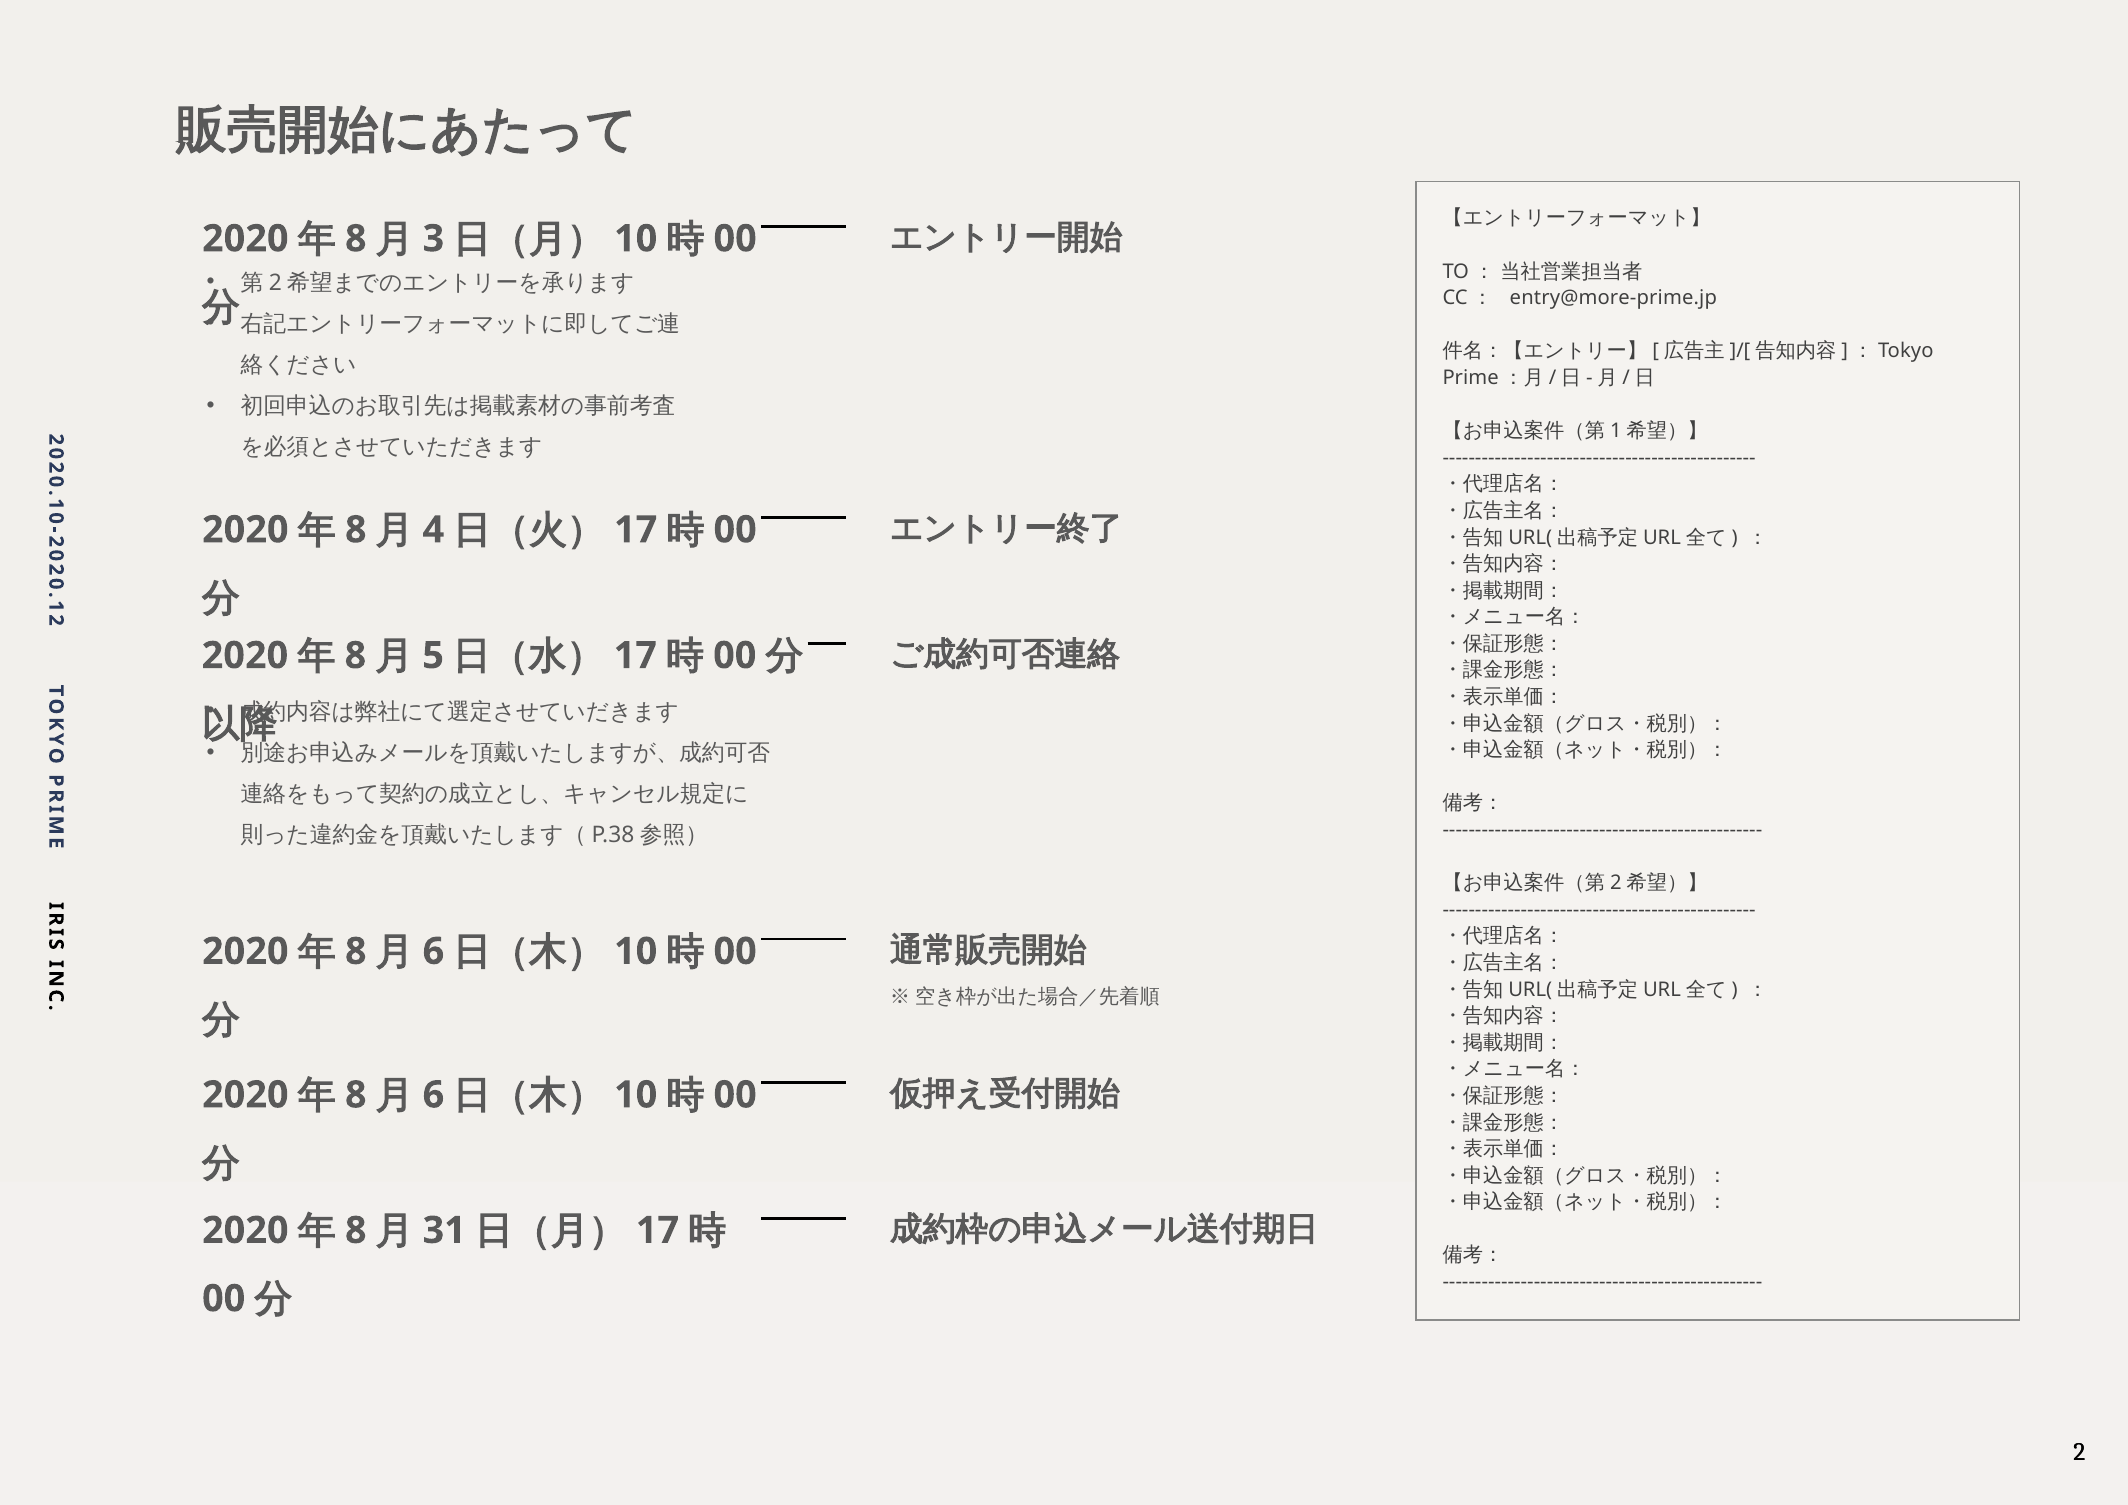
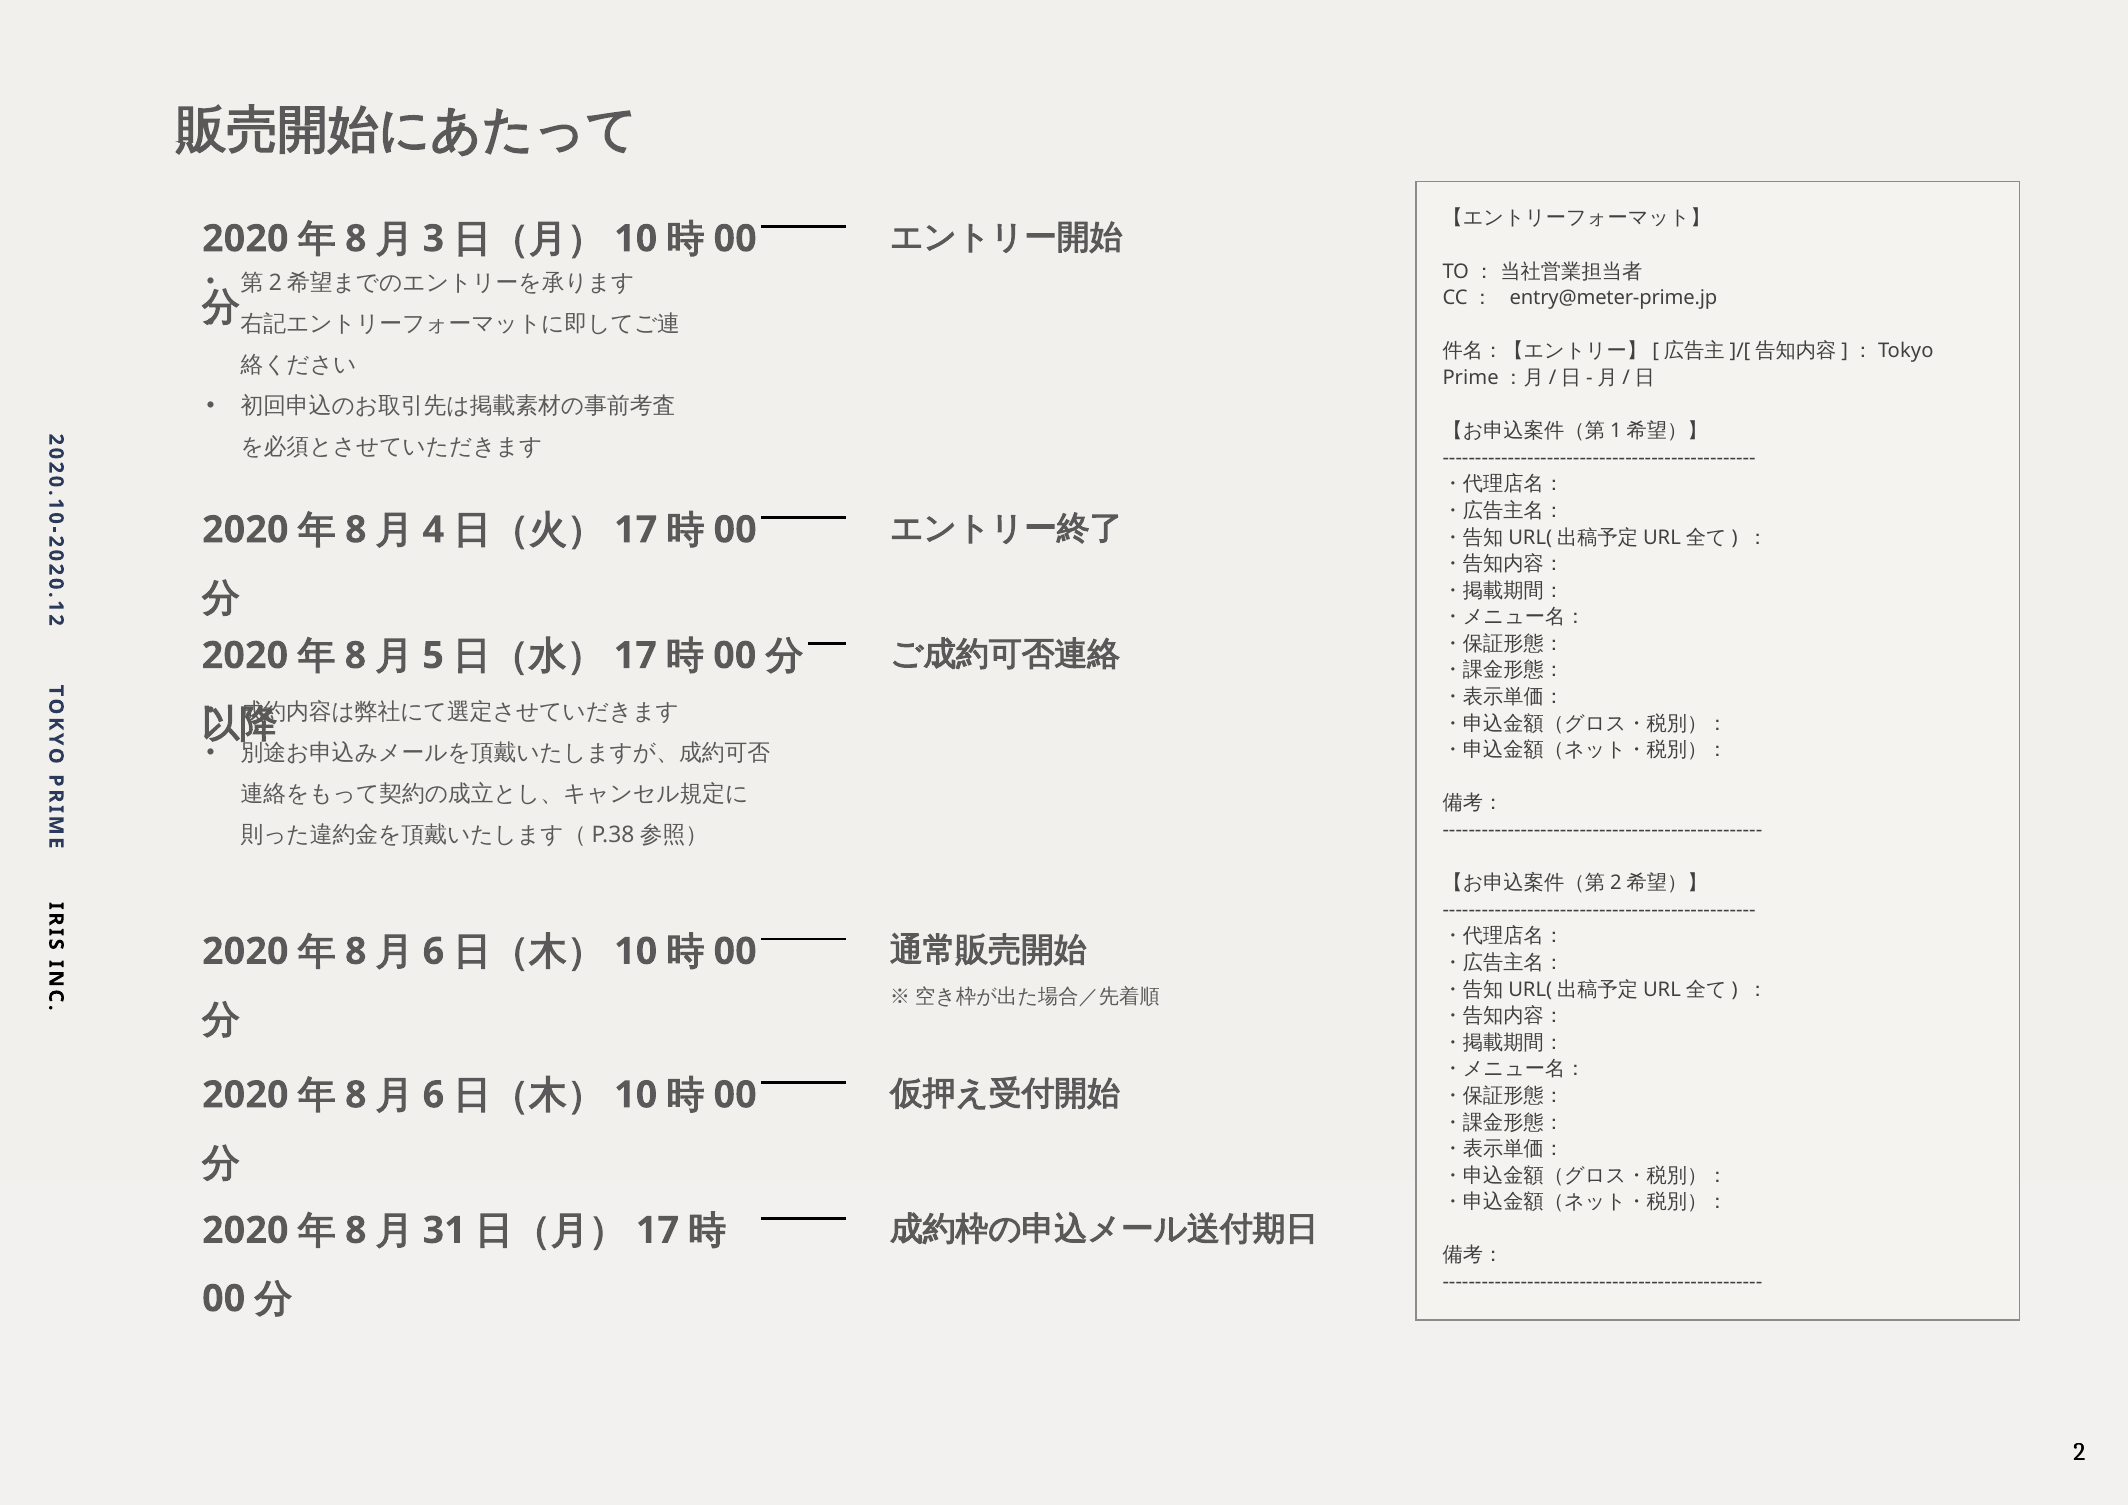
entry@more-prime.jp: entry@more-prime.jp -> entry@meter-prime.jp (1613, 298)
